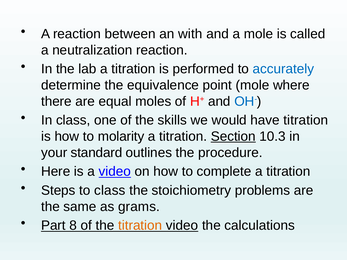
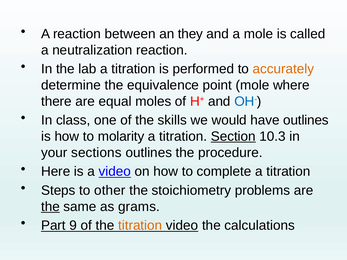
with: with -> they (190, 34)
accurately colour: blue -> orange (283, 69)
have titration: titration -> outlines (306, 120)
standard: standard -> sections (96, 153)
to class: class -> other (110, 191)
the underline: none -> present (50, 207)
8: 8 -> 9 (73, 226)
